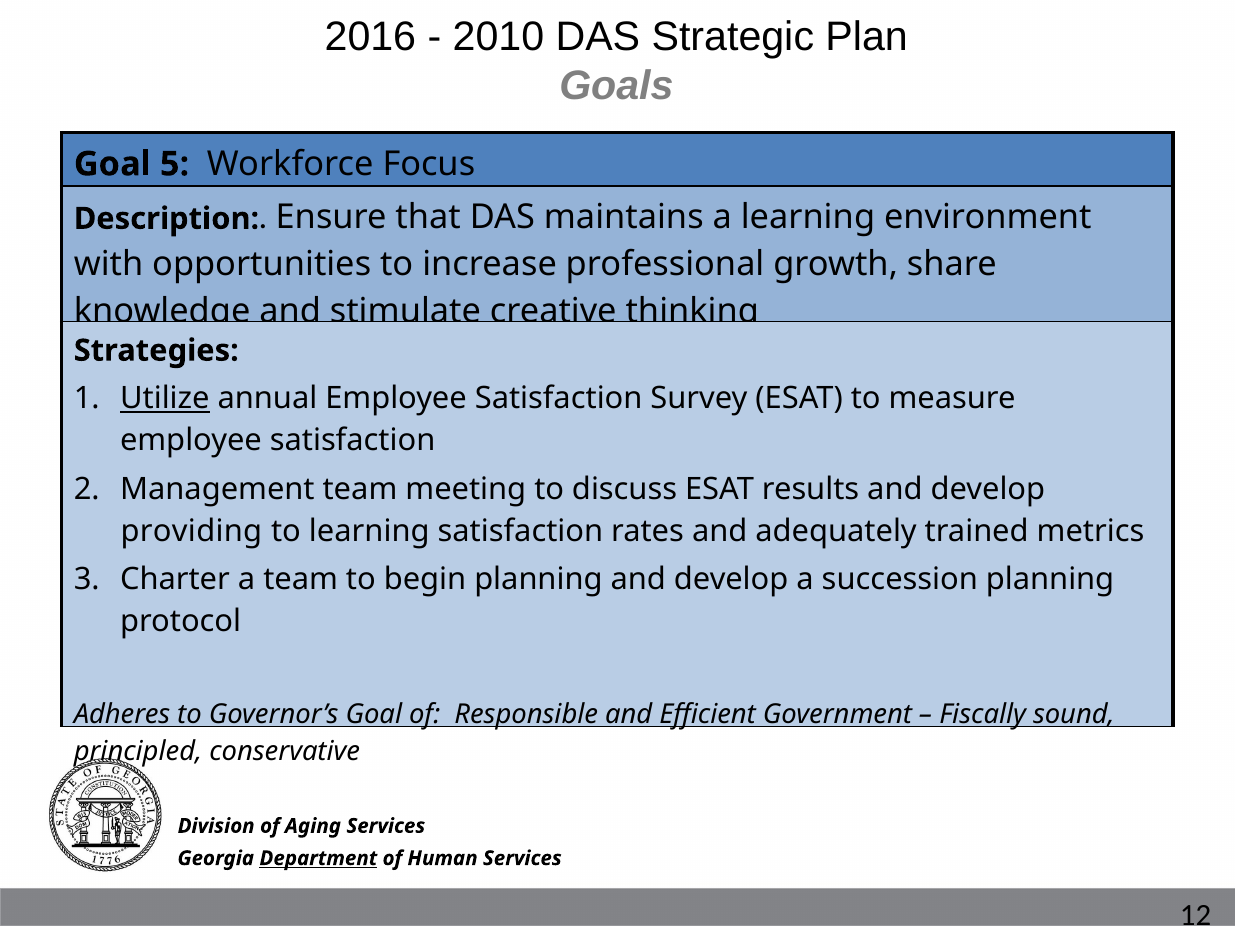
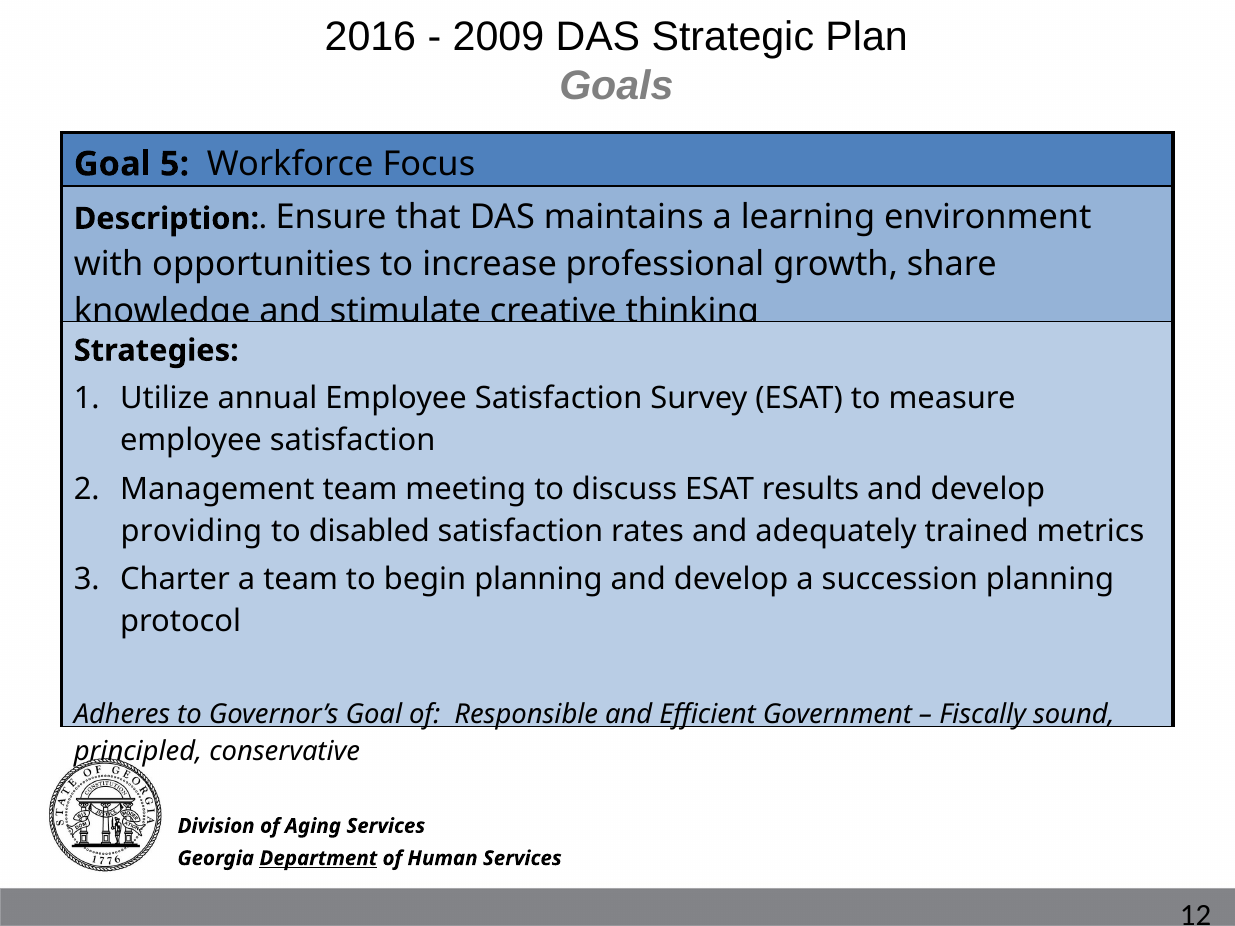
2010: 2010 -> 2009 (498, 37)
Utilize underline: present -> none (165, 399)
to learning: learning -> disabled (369, 531)
